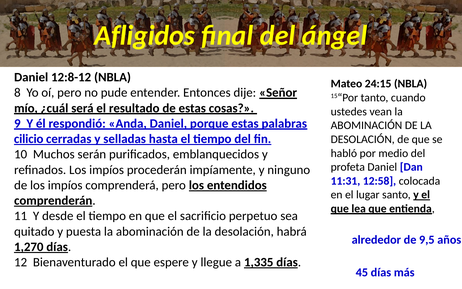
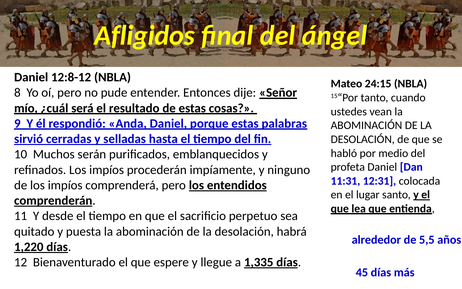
cilicio: cilicio -> sirvió (29, 139)
12:58: 12:58 -> 12:31 (379, 181)
9,5: 9,5 -> 5,5 (427, 240)
1,270: 1,270 -> 1,220 (29, 247)
